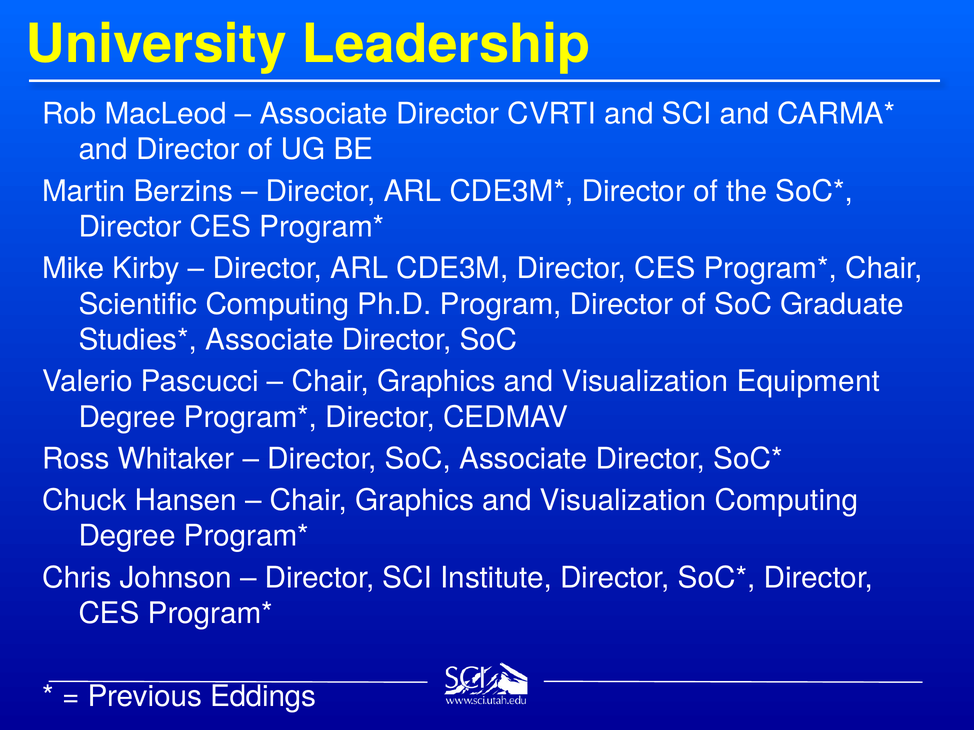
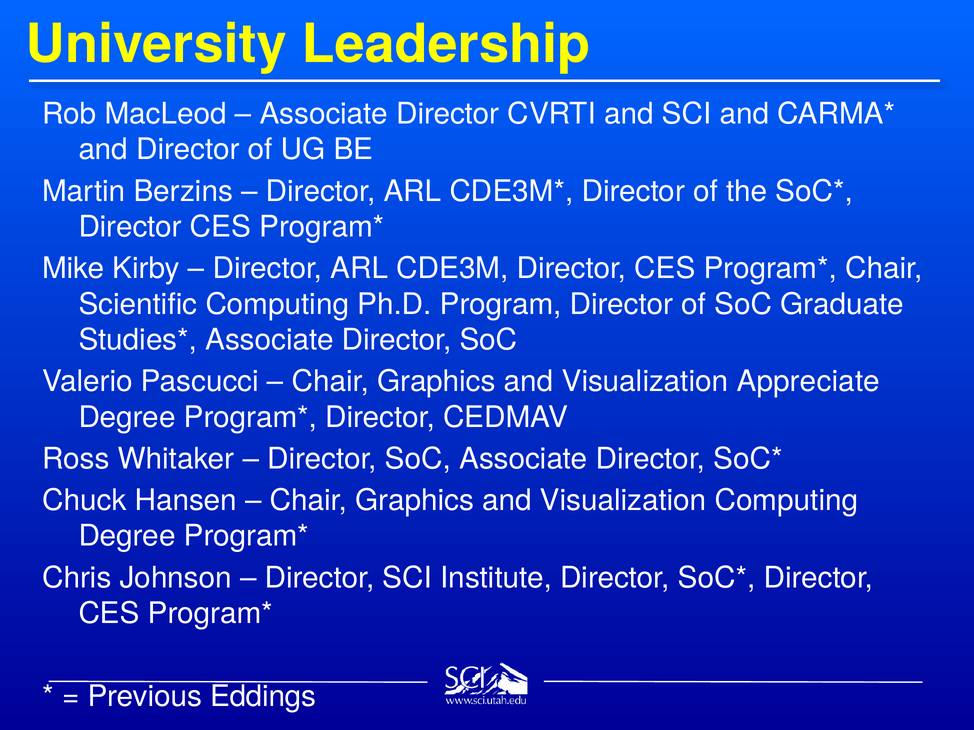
Equipment: Equipment -> Appreciate (808, 382)
